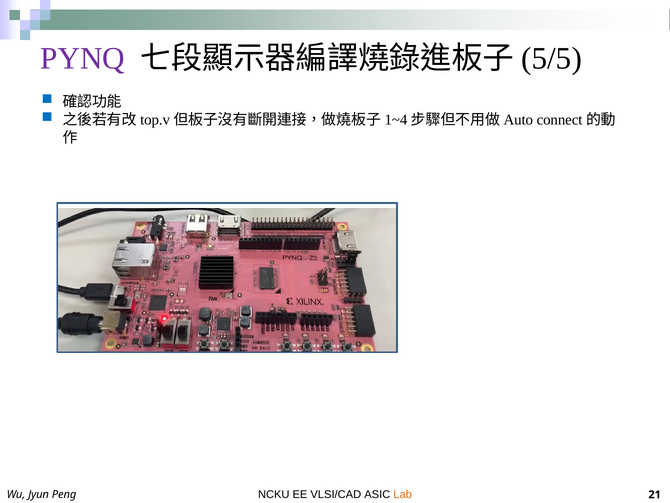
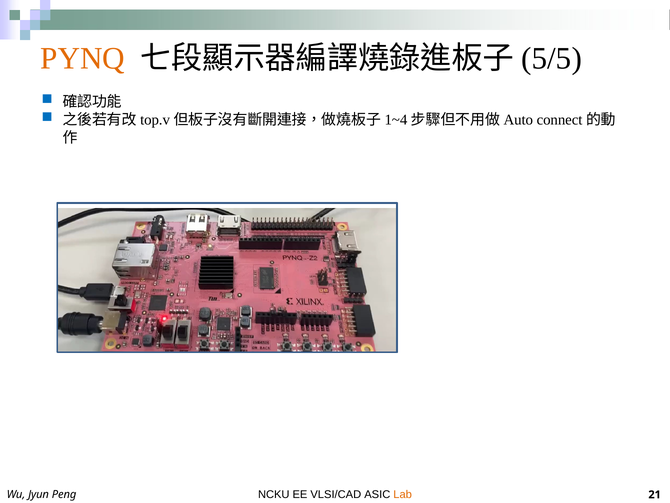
PYNQ colour: purple -> orange (83, 58)
